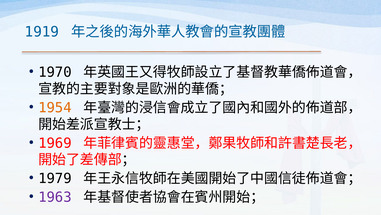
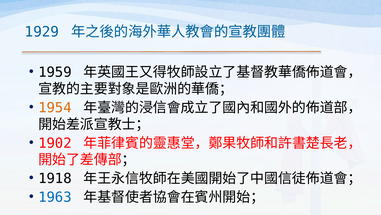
1919: 1919 -> 1929 (42, 32)
1970: 1970 -> 1959 (55, 72)
1969: 1969 -> 1902 (55, 143)
1979: 1979 -> 1918 (55, 178)
1963 colour: purple -> blue (55, 197)
